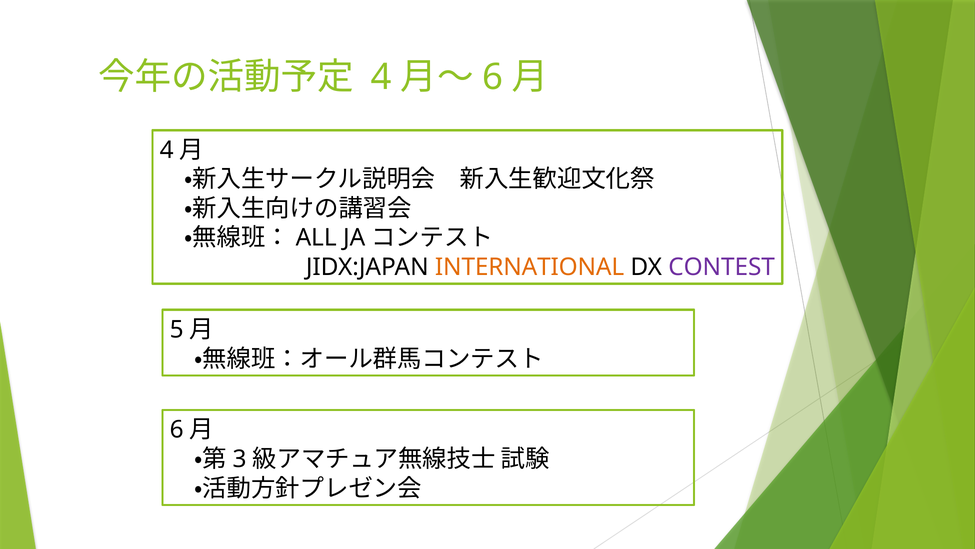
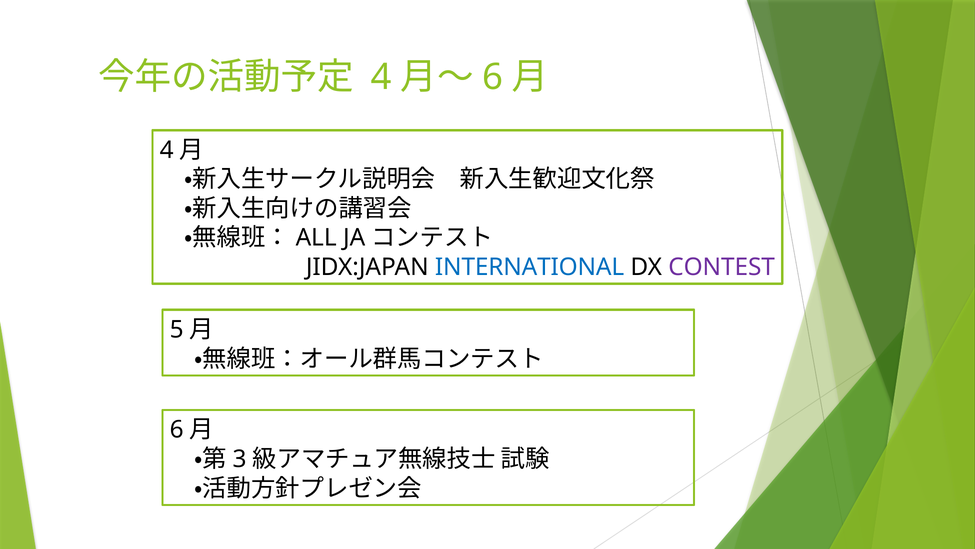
INTERNATIONAL colour: orange -> blue (530, 267)
